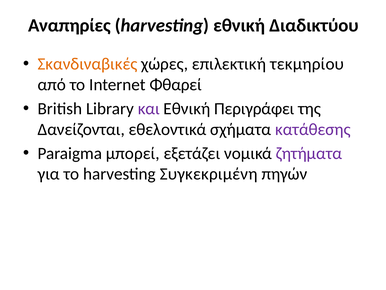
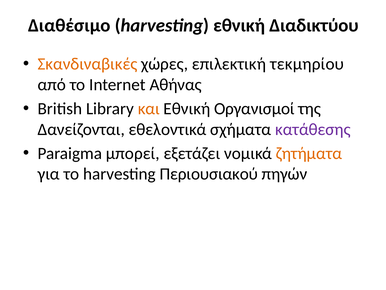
Αναπηρίες: Αναπηρίες -> Διαθέσιμο (69, 25)
Φθαρεί: Φθαρεί -> Αθήνας (176, 85)
και colour: purple -> orange (149, 109)
Περιγράφει: Περιγράφει -> Οργανισμοί (254, 109)
ζητήματα colour: purple -> orange (309, 153)
Συγκεκριμένη: Συγκεκριμένη -> Περιουσιακού (209, 174)
